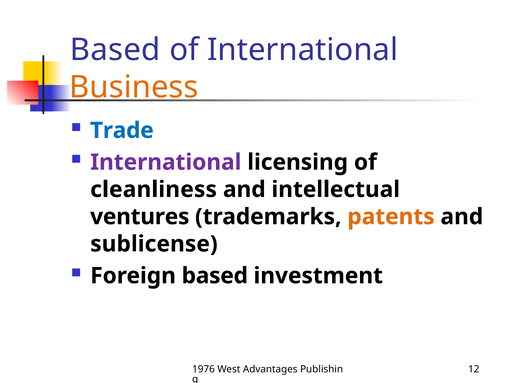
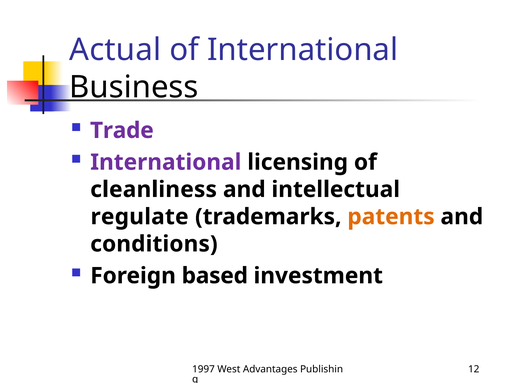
Based: Based -> Actual (115, 50)
Business colour: orange -> black (134, 87)
Trade colour: blue -> purple (122, 130)
ventures: ventures -> regulate (140, 216)
sublicense: sublicense -> conditions (154, 244)
1976: 1976 -> 1997 (203, 369)
